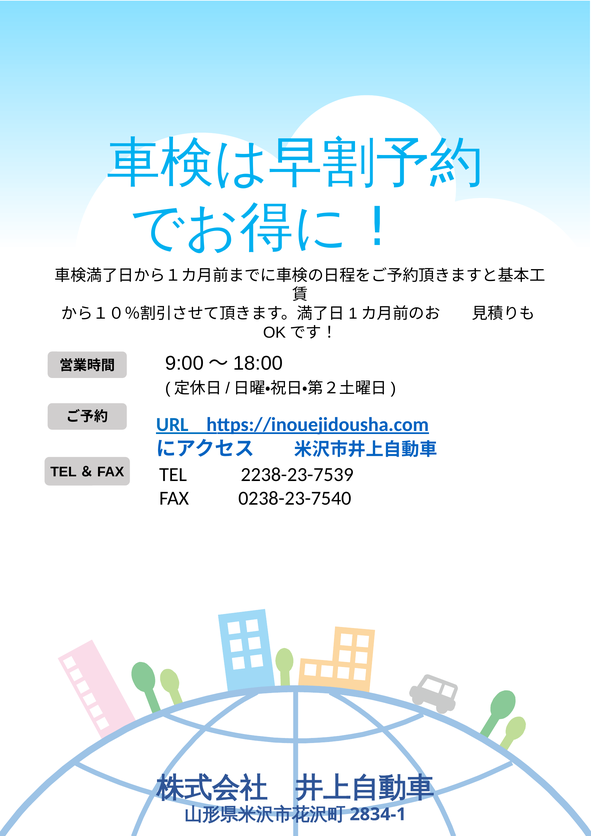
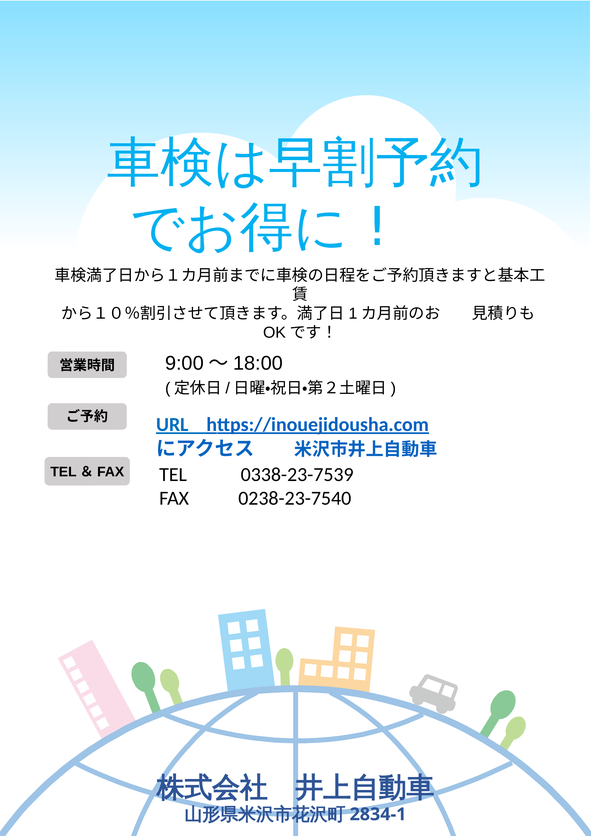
2238-23-7539: 2238-23-7539 -> 0338-23-7539 (297, 474)
